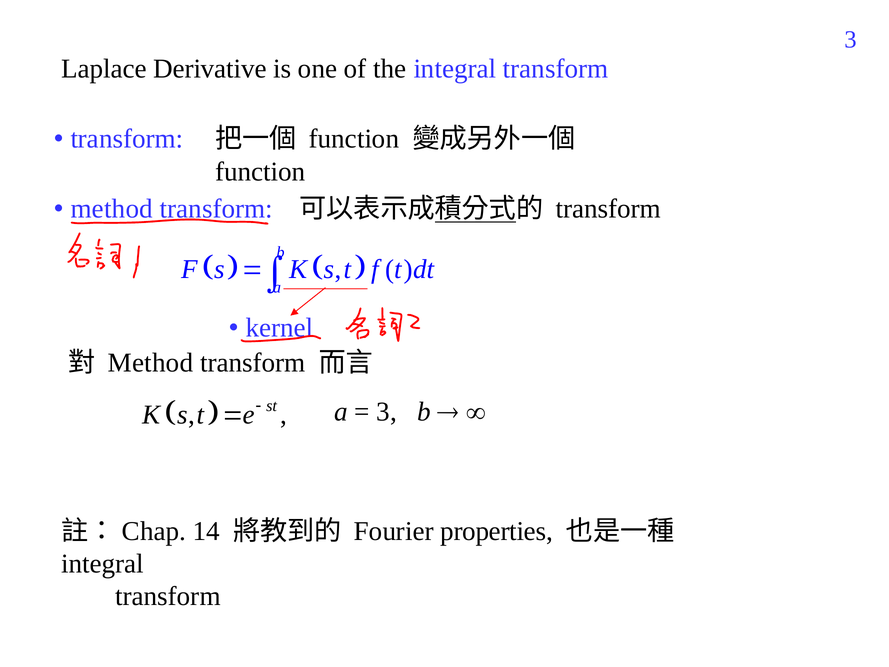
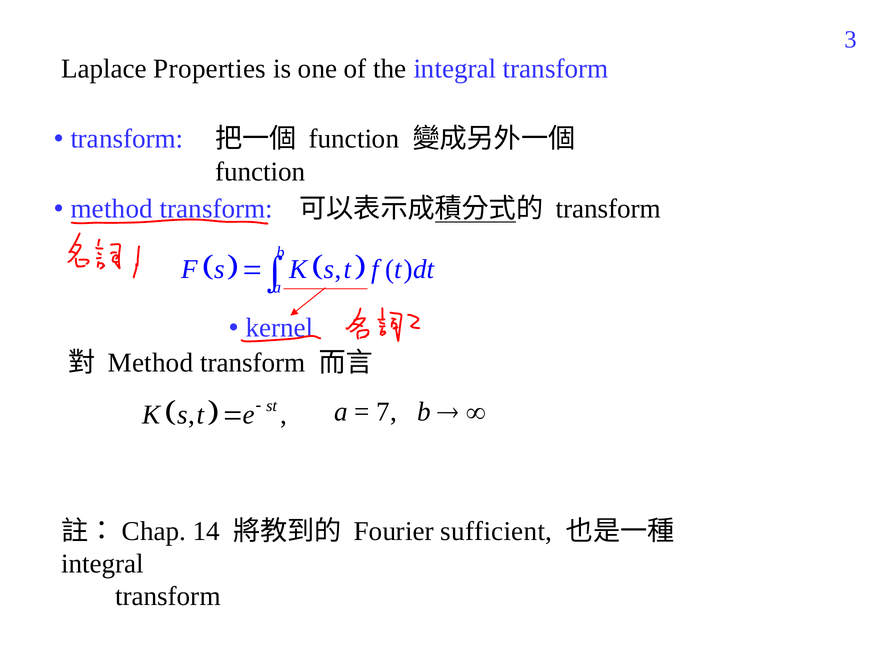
Derivative: Derivative -> Properties (210, 69)
3: 3 -> 7 (387, 412)
properties: properties -> sufficient (496, 531)
